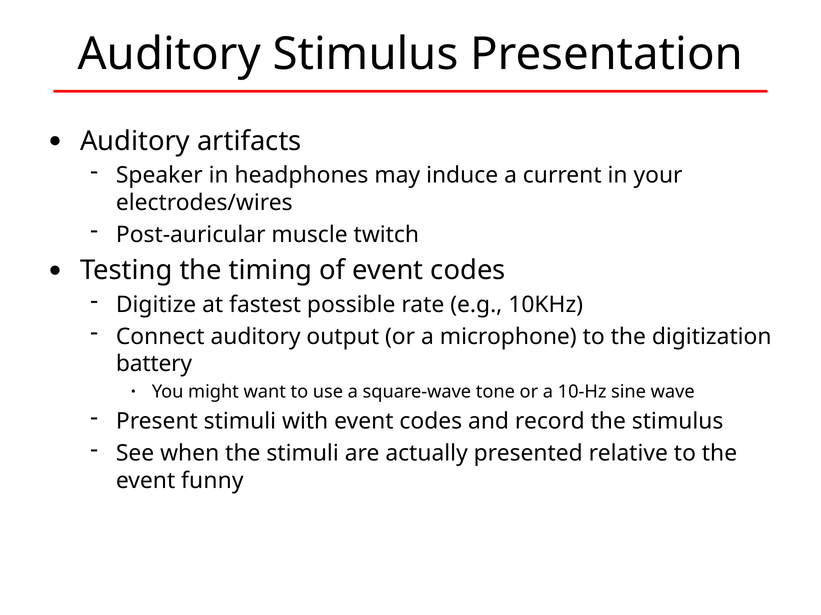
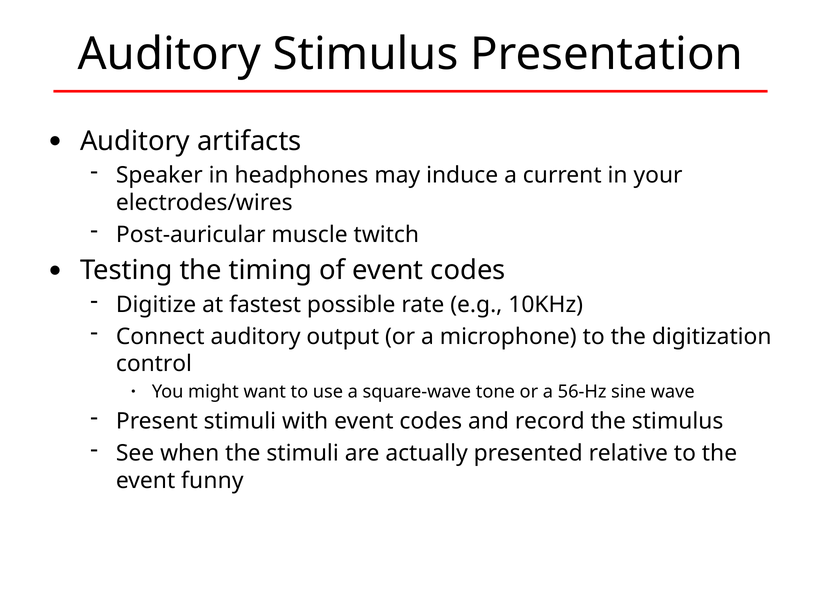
battery: battery -> control (154, 364)
10-Hz: 10-Hz -> 56-Hz (582, 392)
